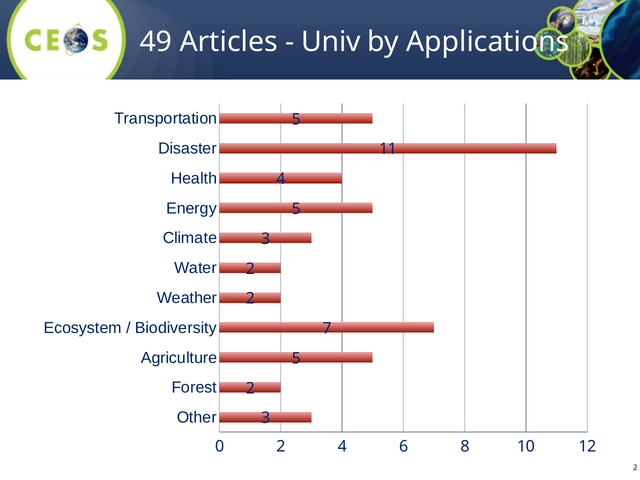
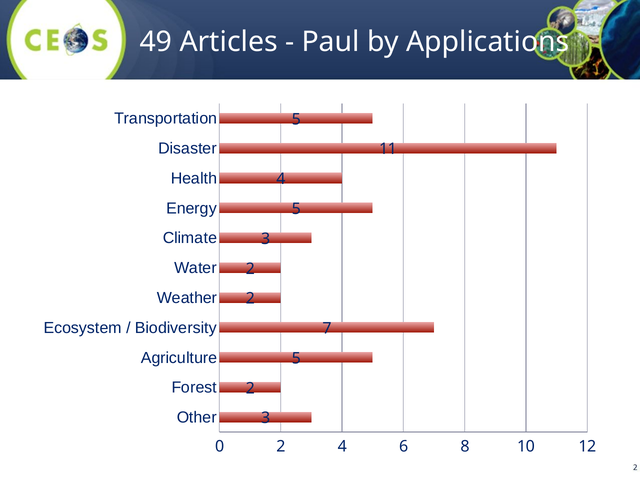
Univ: Univ -> Paul (331, 42)
